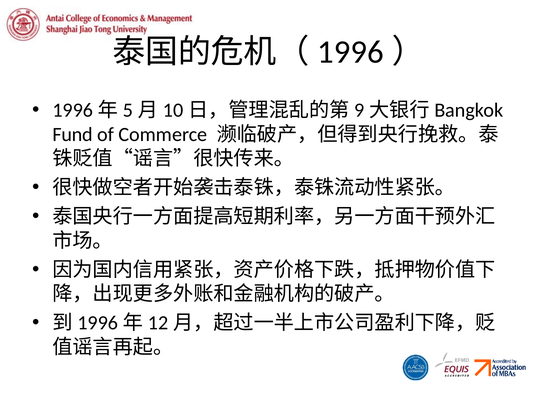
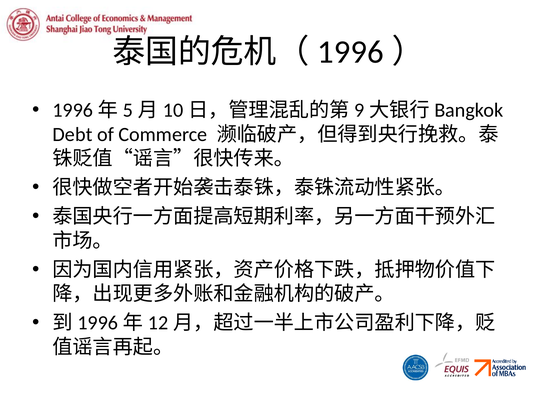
Fund: Fund -> Debt (72, 134)
